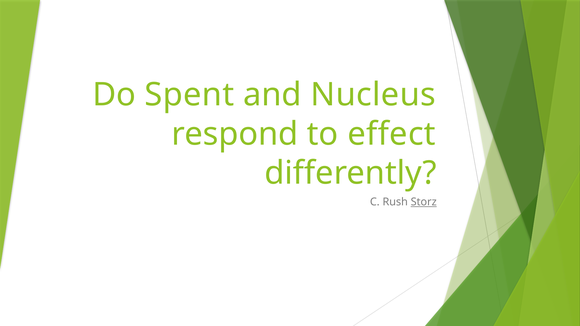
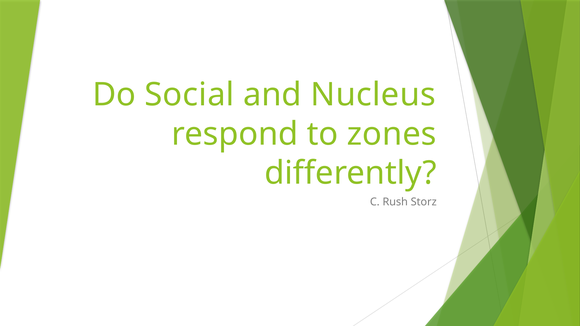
Spent: Spent -> Social (189, 95)
effect: effect -> zones (392, 134)
Storz underline: present -> none (424, 202)
